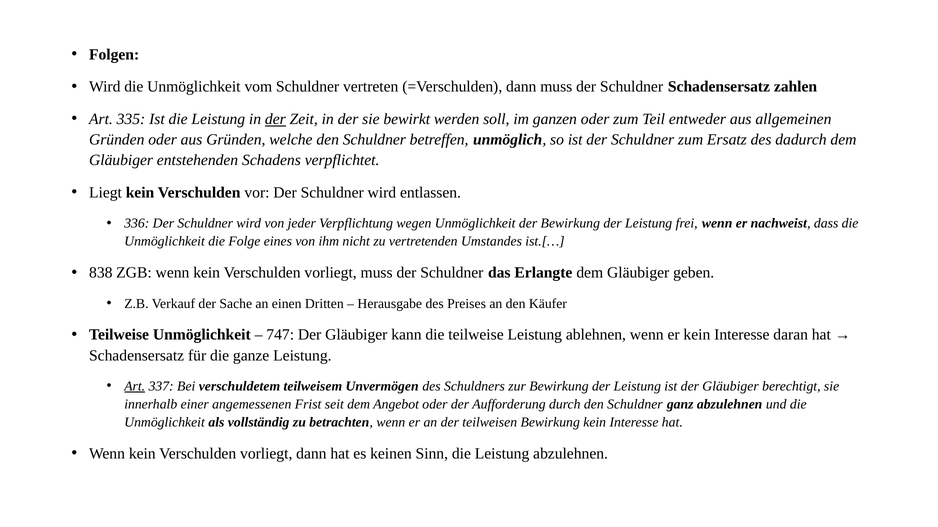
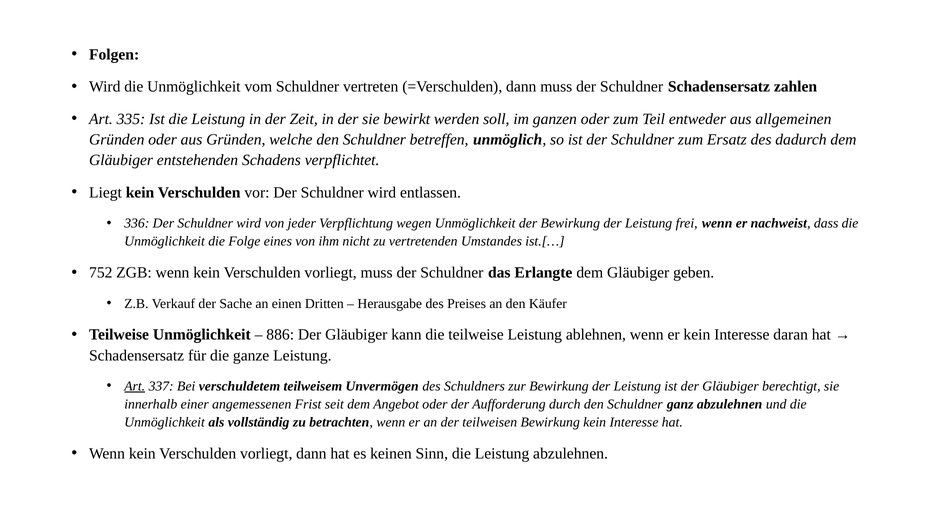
der underline: present -> none (275, 119)
838: 838 -> 752 (101, 273)
747: 747 -> 886 (280, 335)
